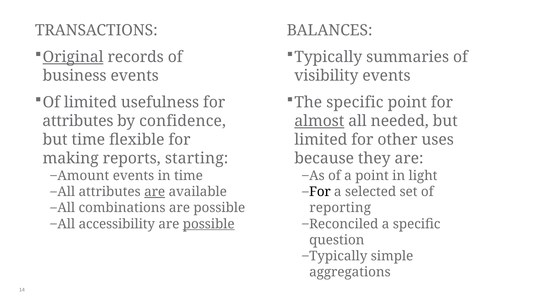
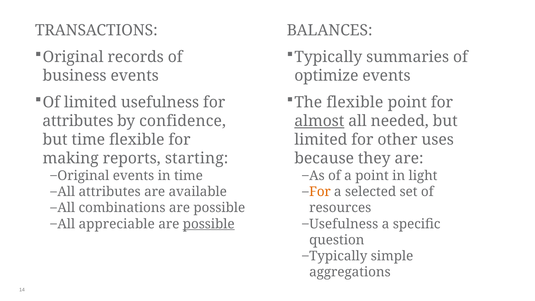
Original underline: present -> none (73, 57)
visibility: visibility -> optimize (326, 76)
The specific: specific -> flexible (355, 102)
Amount: Amount -> Original (83, 176)
are underline: present -> none (155, 192)
For colour: black -> orange (320, 192)
reporting: reporting -> resources (340, 208)
accessibility: accessibility -> appreciable (117, 224)
Reconciled: Reconciled -> Usefulness (344, 224)
